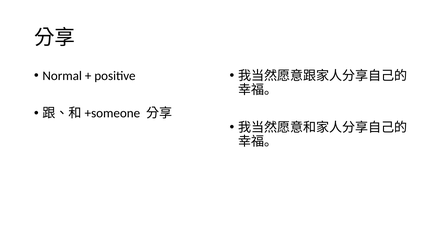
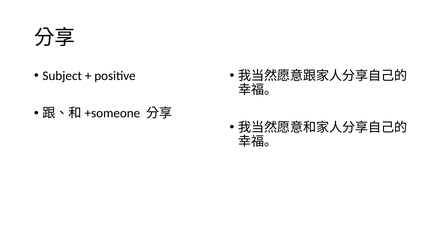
Normal: Normal -> Subject (62, 76)
